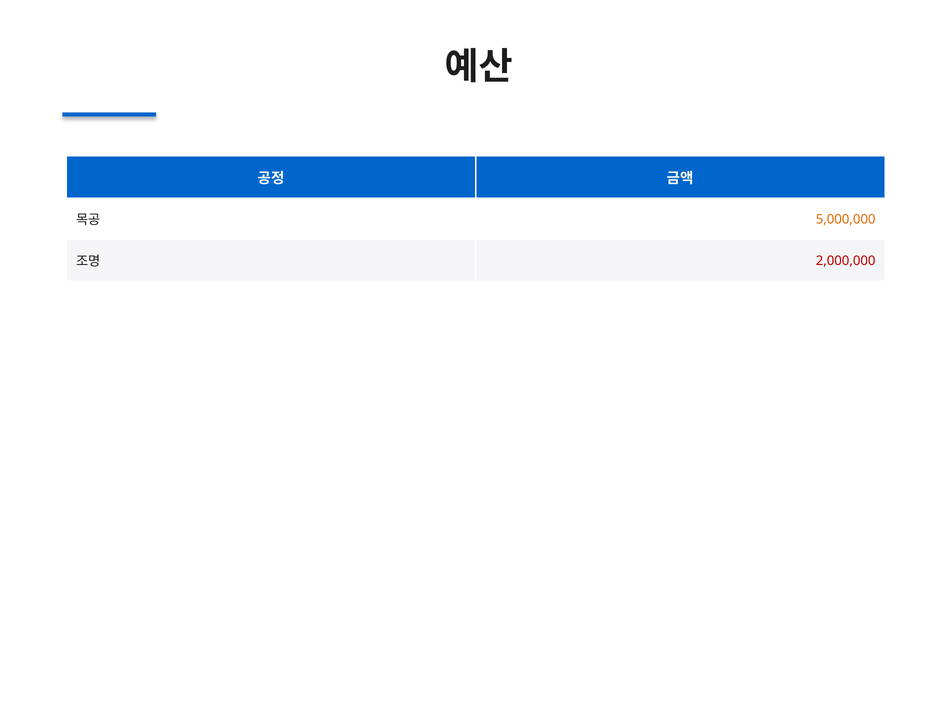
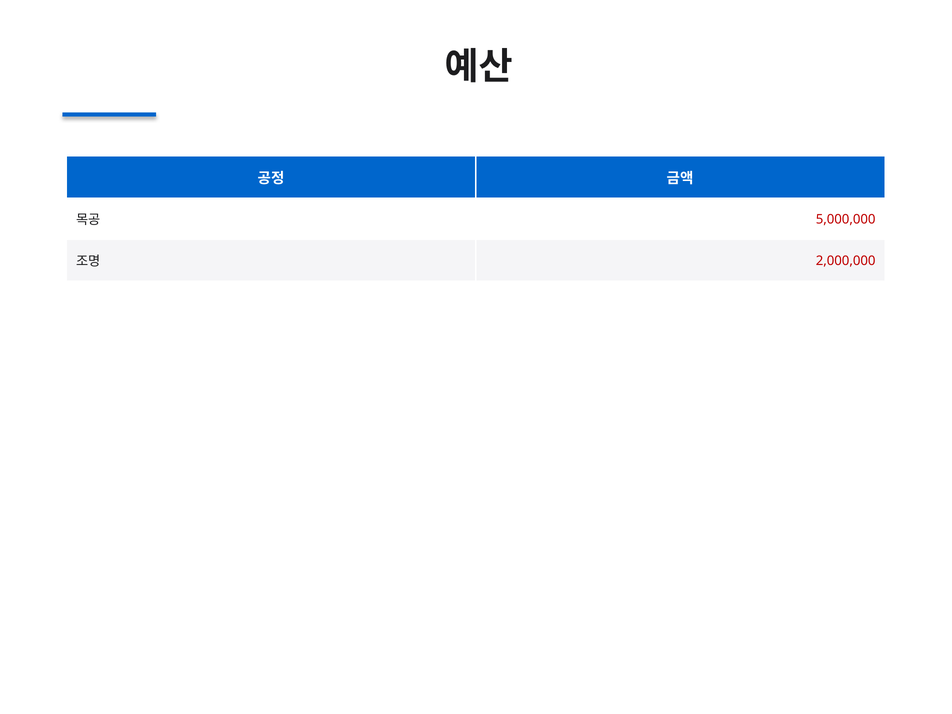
5,000,000 colour: orange -> red (846, 219)
